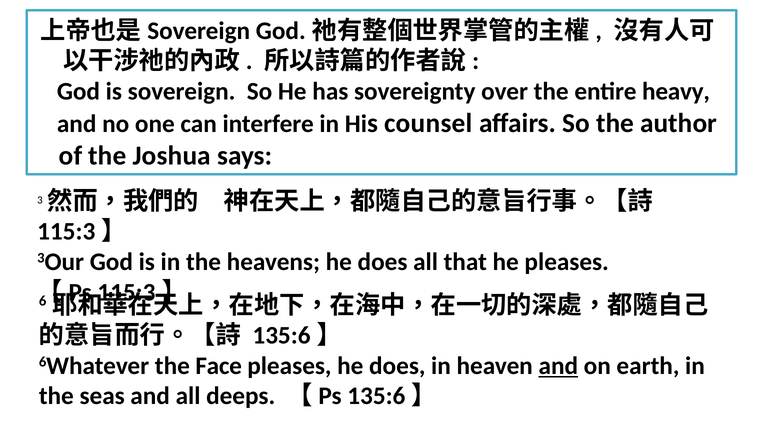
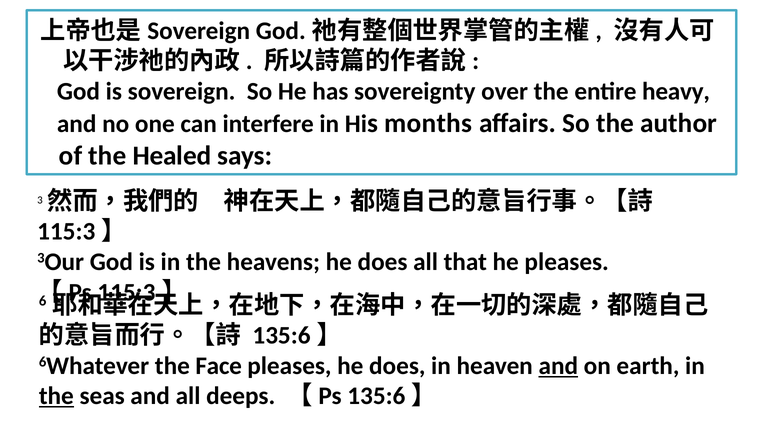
counsel: counsel -> months (428, 123)
Joshua: Joshua -> Healed (172, 156)
the underline: none -> present (56, 396)
